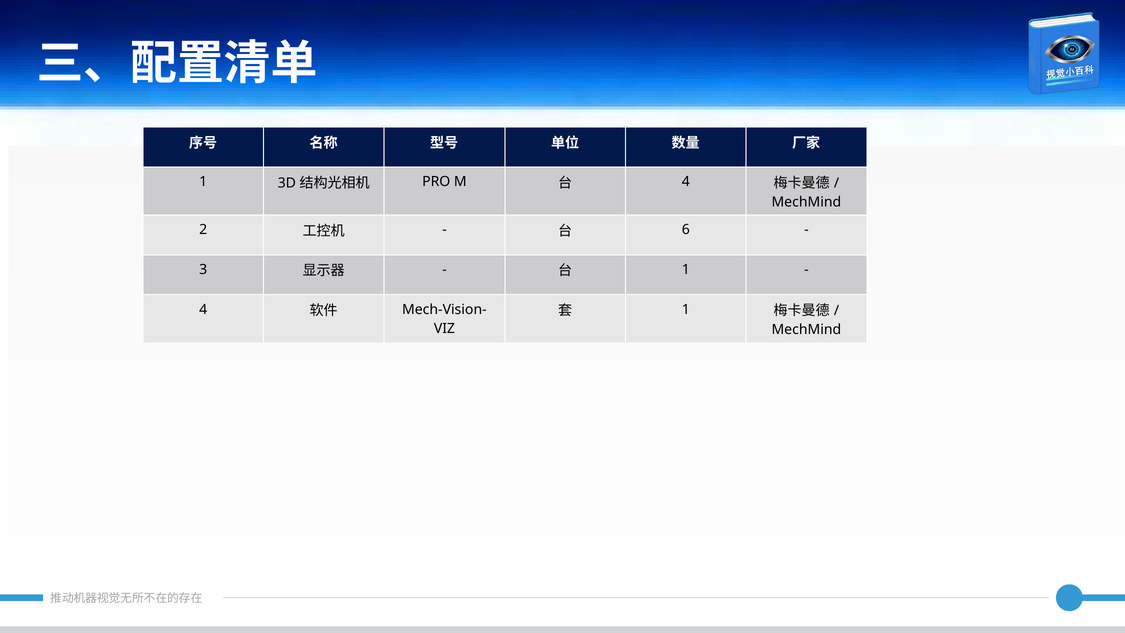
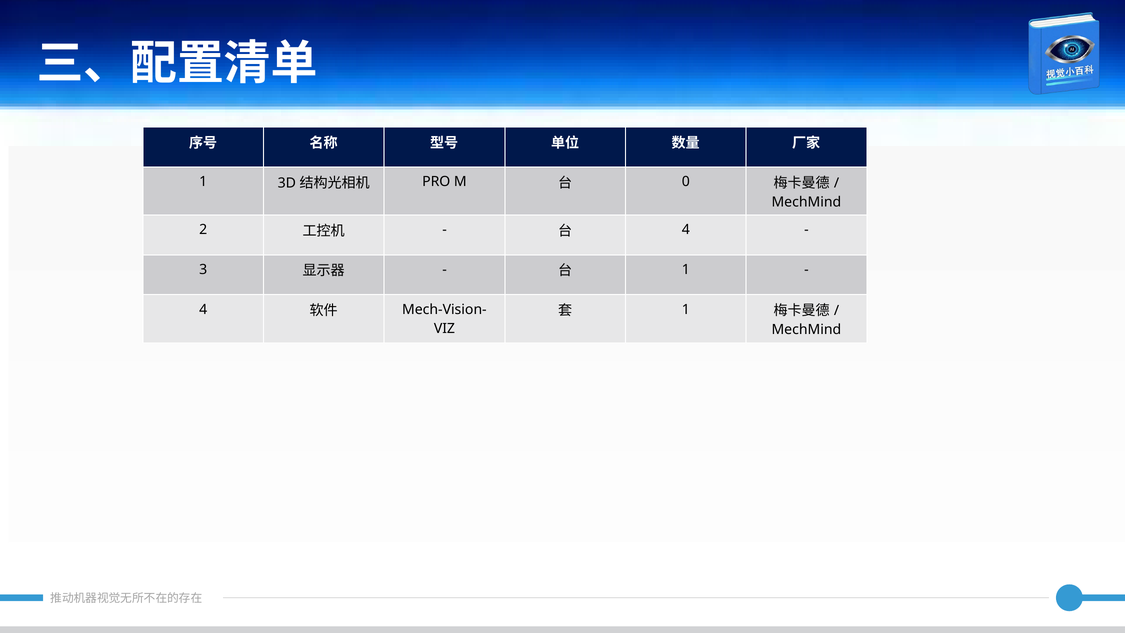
4: 4 -> 0 (686, 182)
6: 6 -> 4 (686, 230)
